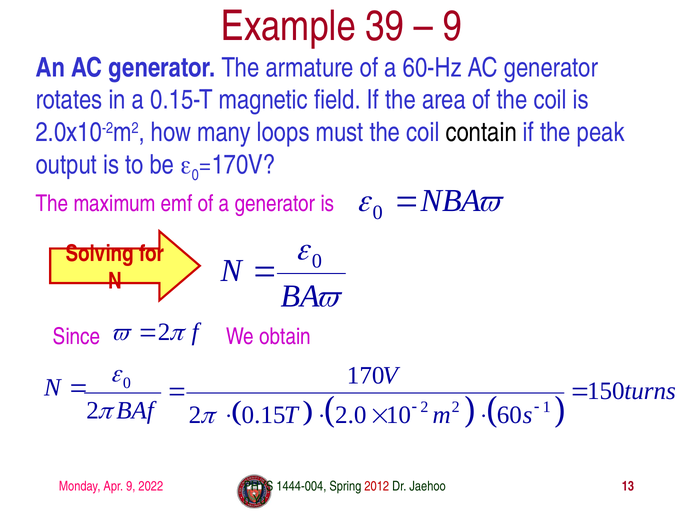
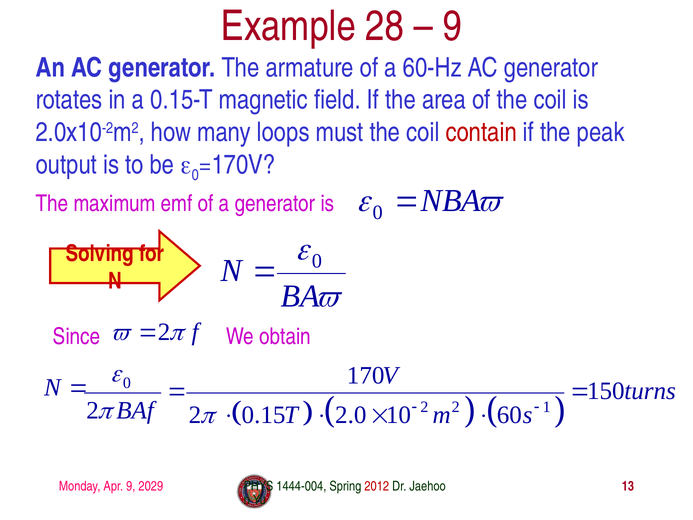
39: 39 -> 28 (385, 26)
contain colour: black -> red (481, 132)
2022: 2022 -> 2029 (151, 486)
